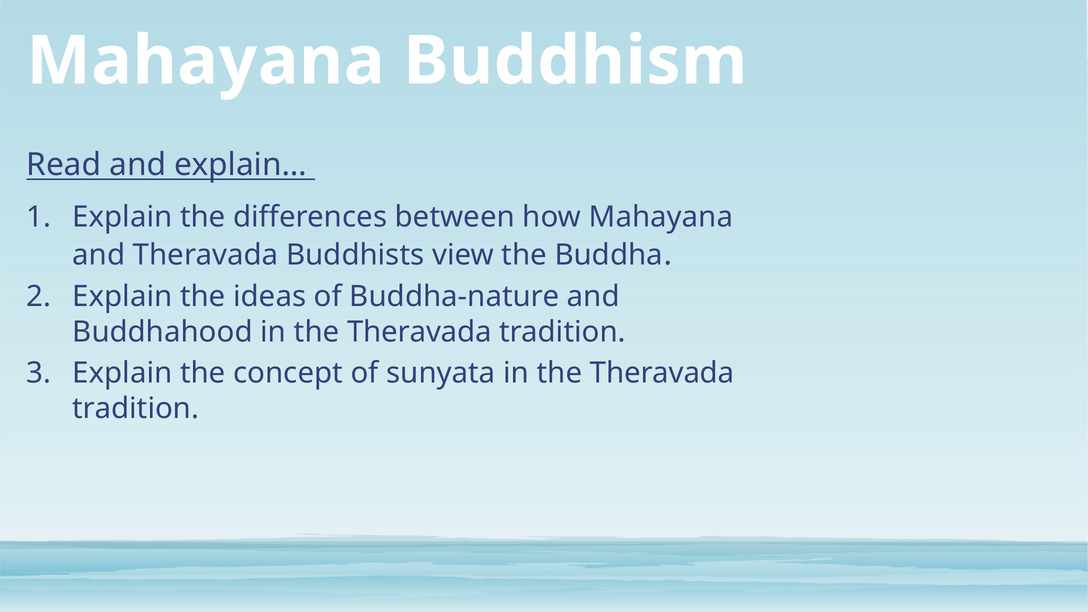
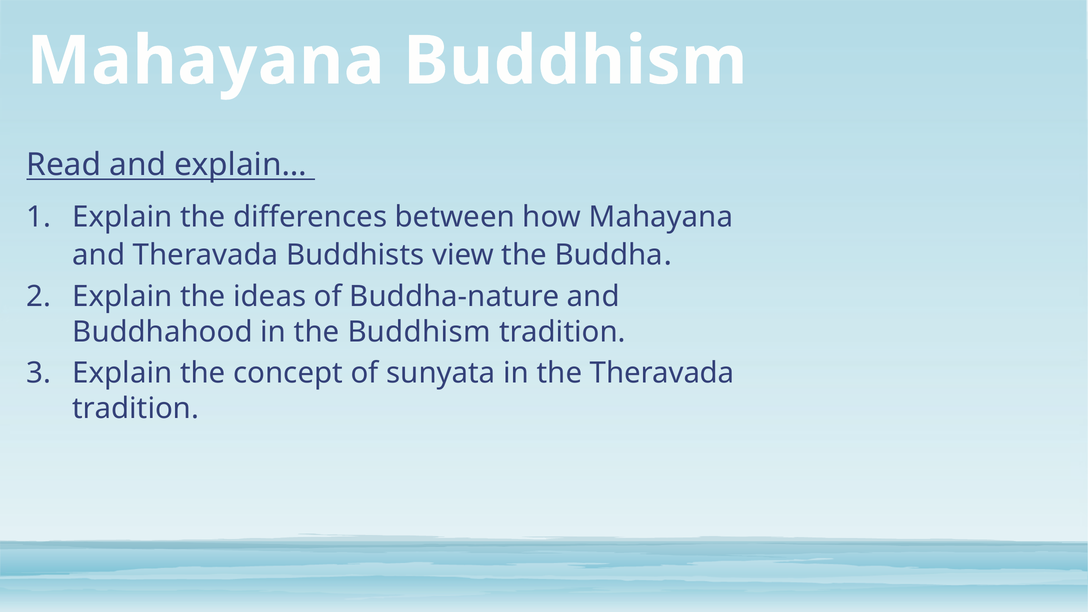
Buddhahood in the Theravada: Theravada -> Buddhism (419, 332)
